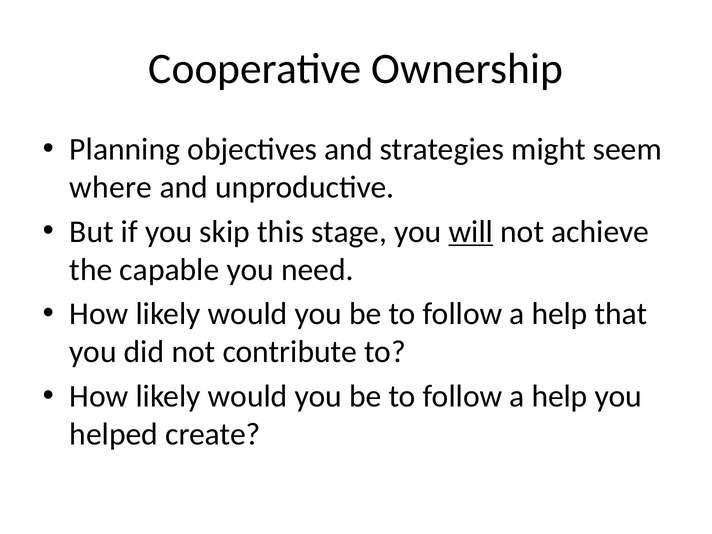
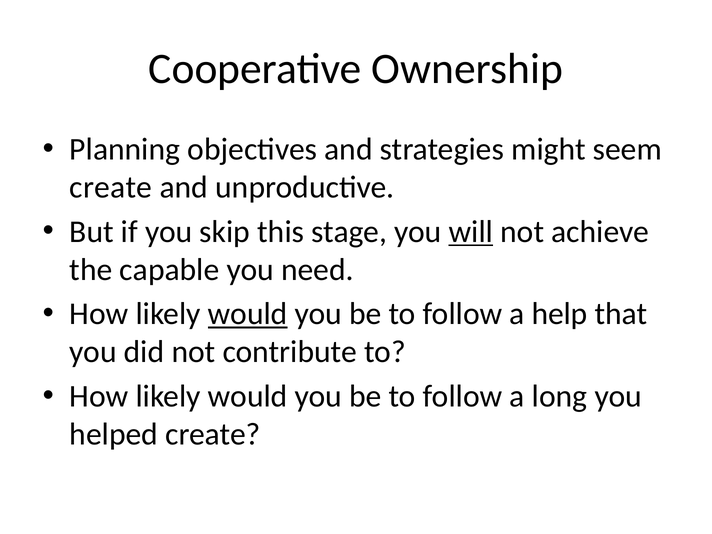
where: where -> create (111, 187)
would underline: none -> present (248, 314)
help: help -> long (559, 396)
